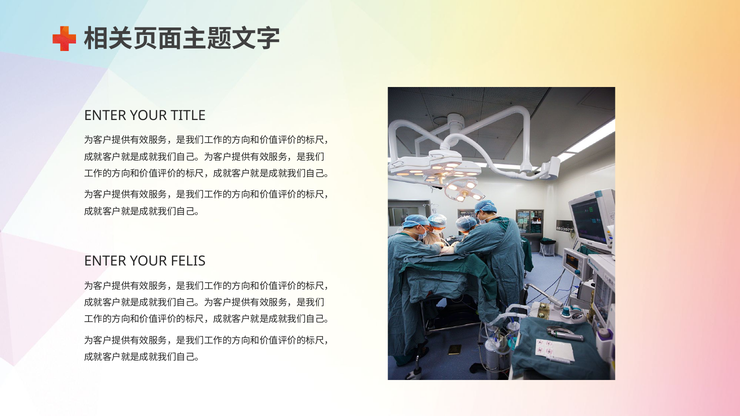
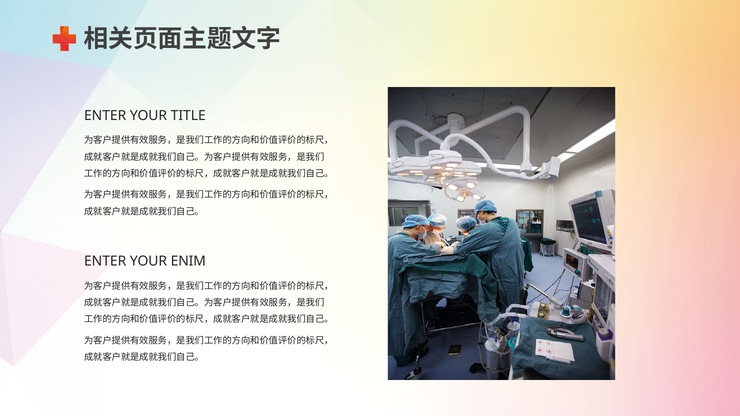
FELIS: FELIS -> ENIM (188, 261)
